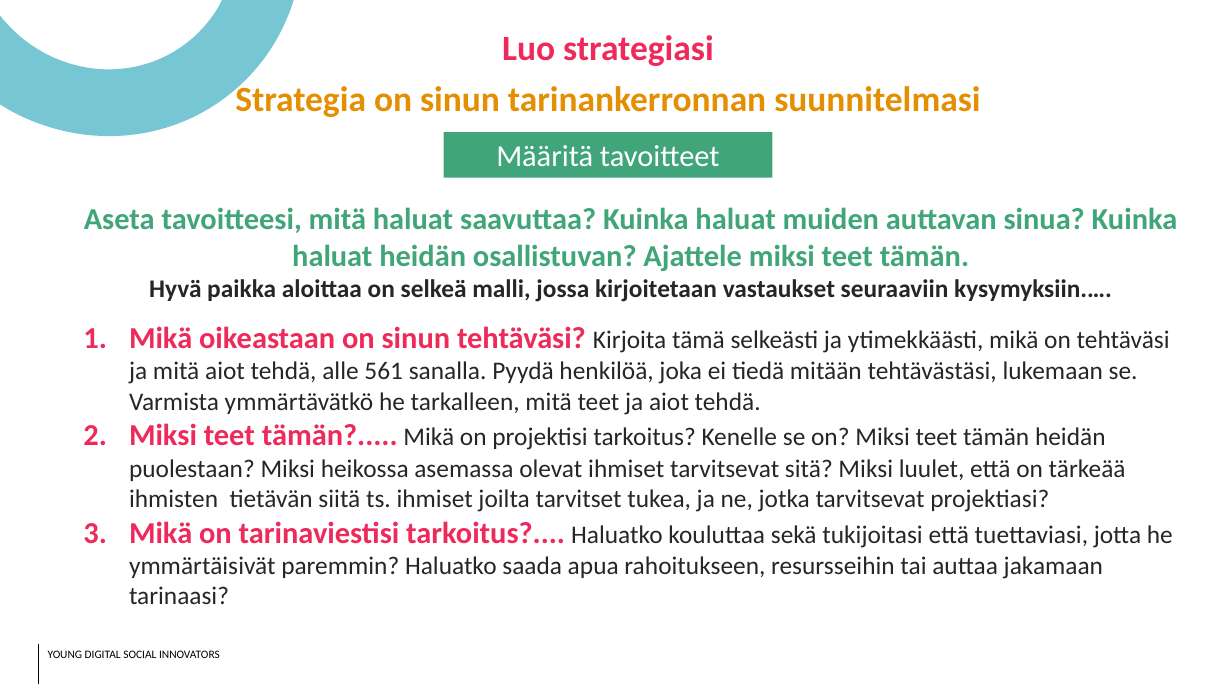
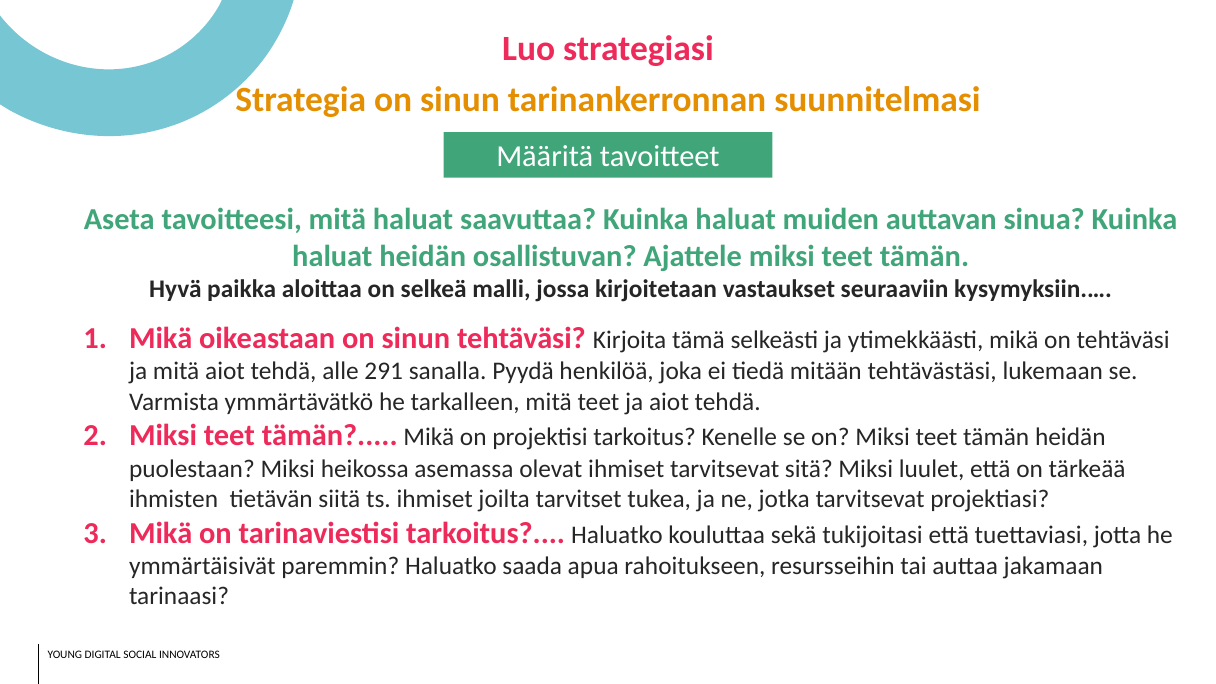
561: 561 -> 291 (384, 371)
